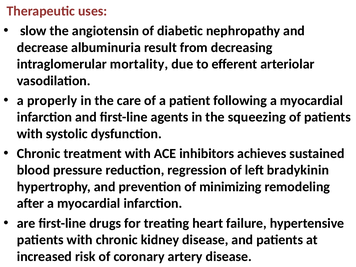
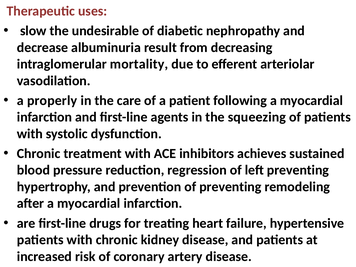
angiotensin: angiotensin -> undesirable (106, 31)
left bradykinin: bradykinin -> preventing (298, 170)
of minimizing: minimizing -> preventing (230, 187)
